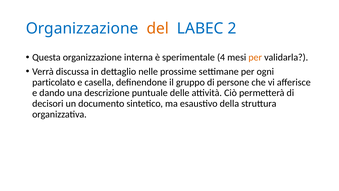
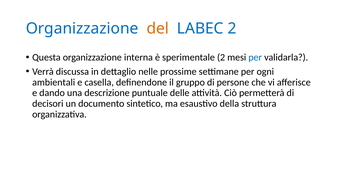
sperimentale 4: 4 -> 2 (221, 57)
per colour: orange -> blue (255, 57)
particolato: particolato -> ambientali (54, 82)
